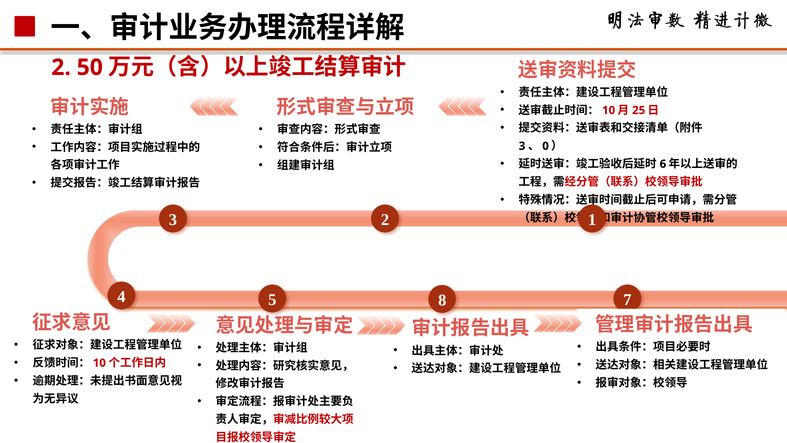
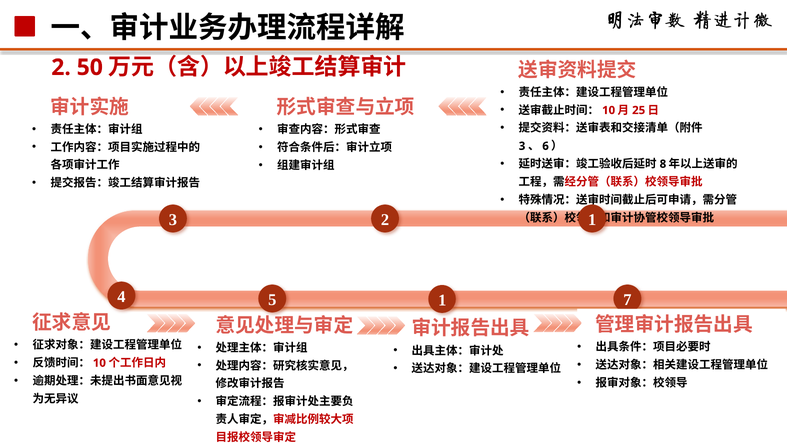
0: 0 -> 6 (546, 146)
6: 6 -> 8 (663, 164)
5 8: 8 -> 1 (442, 300)
